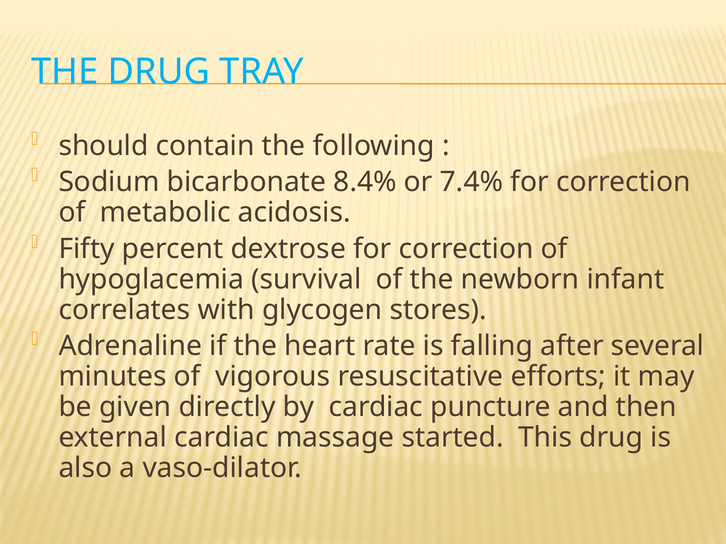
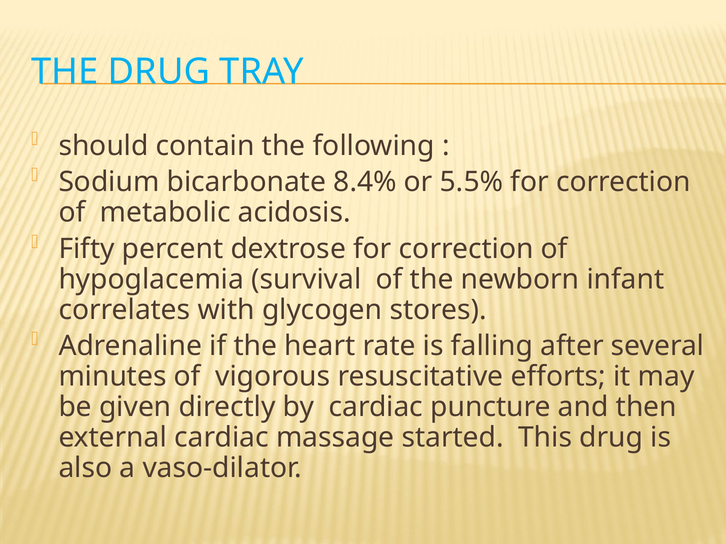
7.4%: 7.4% -> 5.5% (471, 182)
